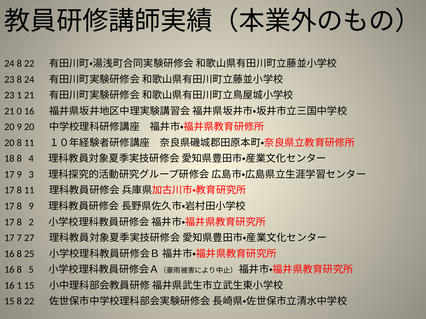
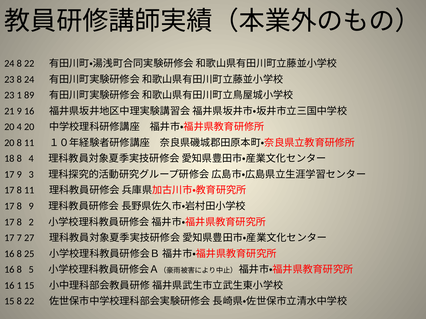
1 21: 21 -> 89 (29, 95)
21 0: 0 -> 9 (19, 111)
20 9: 9 -> 4 (19, 127)
